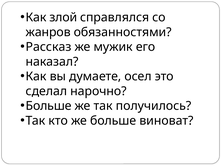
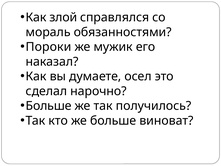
жанров: жанров -> мораль (48, 32)
Рассказ: Рассказ -> Пороки (48, 47)
